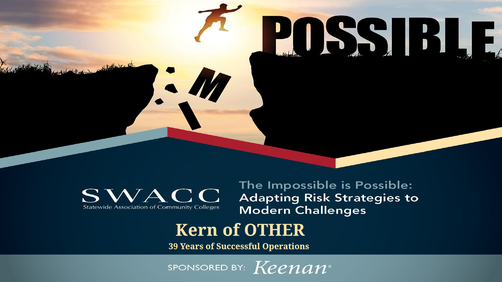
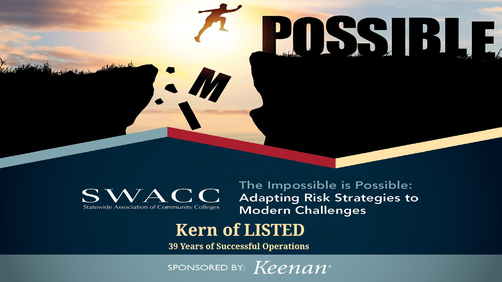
OTHER: OTHER -> LISTED (274, 231)
